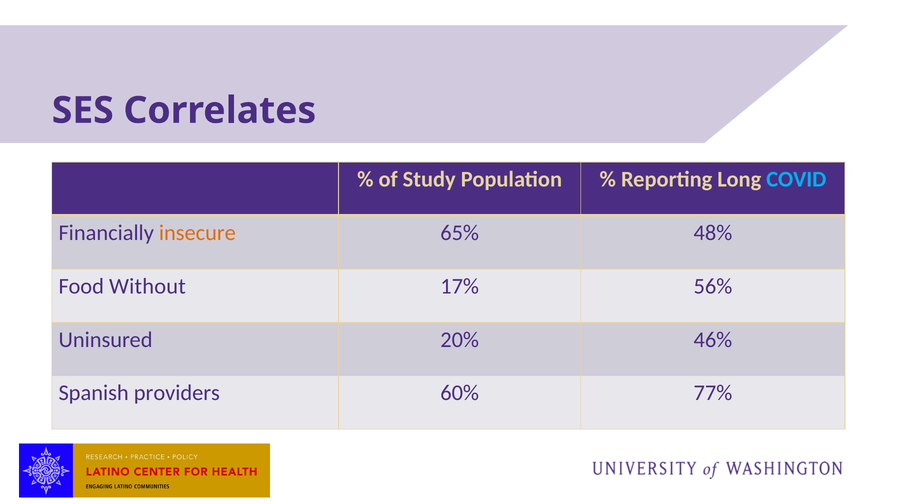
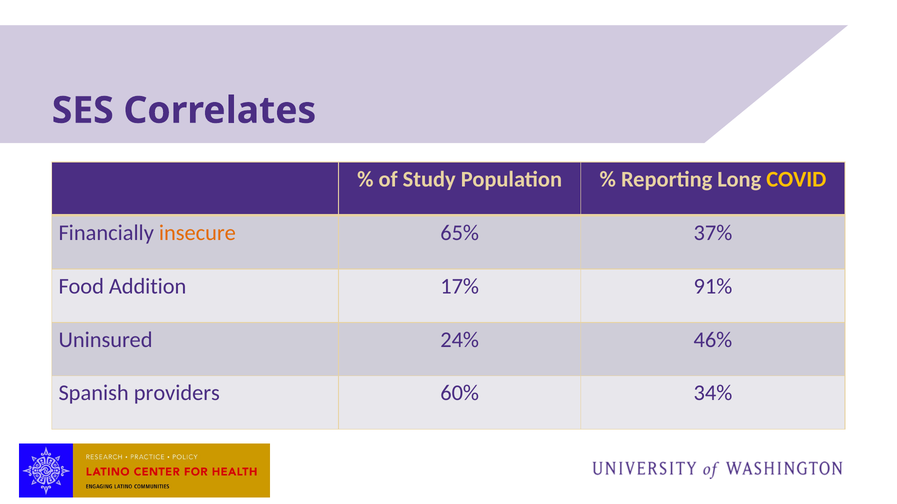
COVID colour: light blue -> yellow (796, 179)
48%: 48% -> 37% (713, 233)
Without: Without -> Addition (148, 286)
56%: 56% -> 91% (713, 286)
20%: 20% -> 24% (460, 340)
77%: 77% -> 34% (713, 394)
